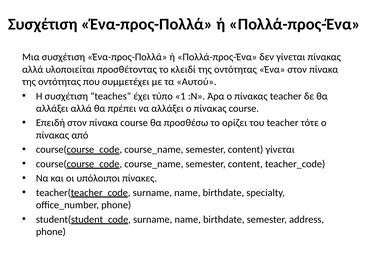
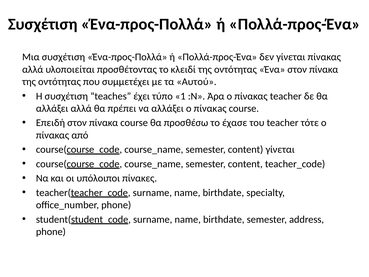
ορίζει: ορίζει -> έχασε (235, 123)
